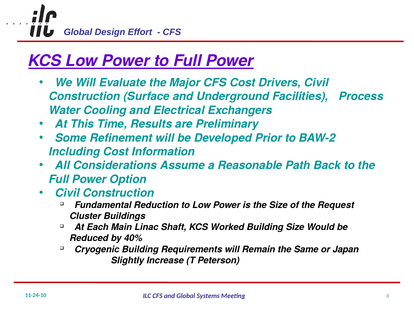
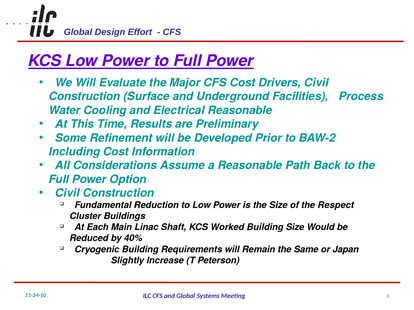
Electrical Exchangers: Exchangers -> Reasonable (240, 110)
Request: Request -> Respect (336, 206)
